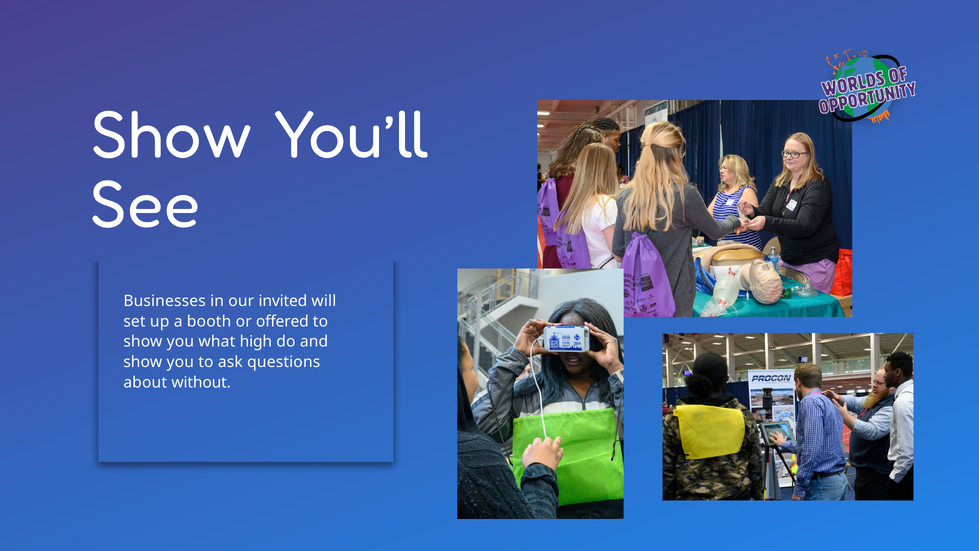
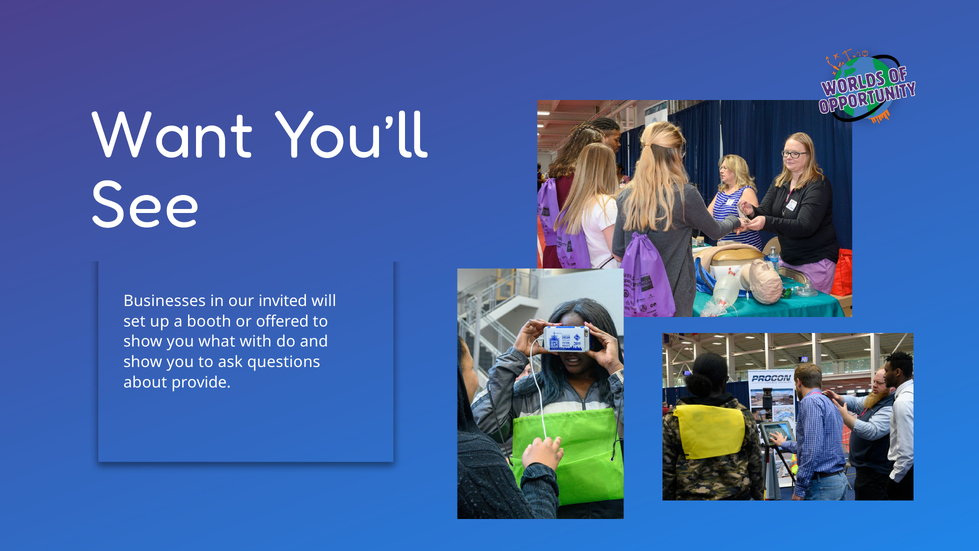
Show: Show -> Want (172, 135)
high: high -> with (256, 342)
without: without -> provide (201, 382)
